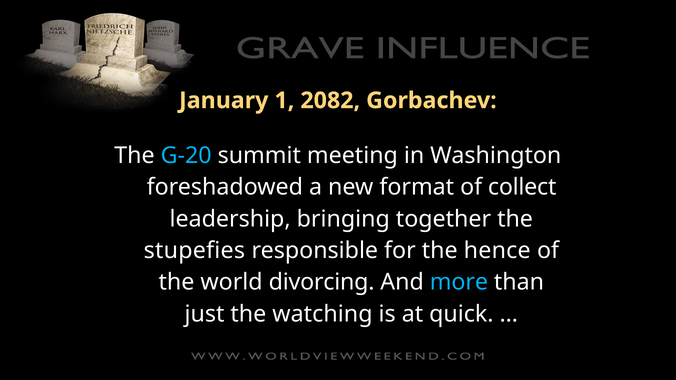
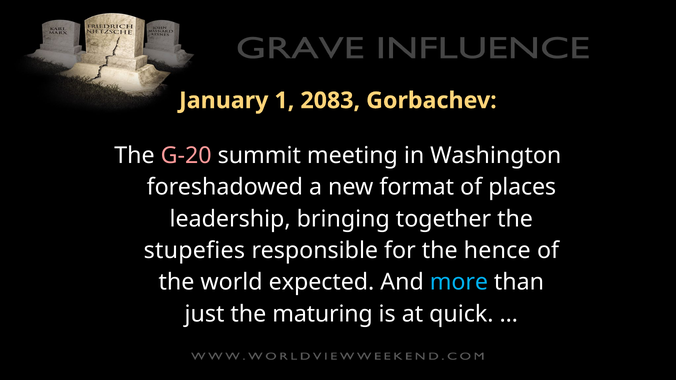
2082: 2082 -> 2083 (330, 101)
G-20 colour: light blue -> pink (186, 156)
collect: collect -> places (522, 187)
divorcing: divorcing -> expected (322, 282)
watching: watching -> maturing (323, 314)
